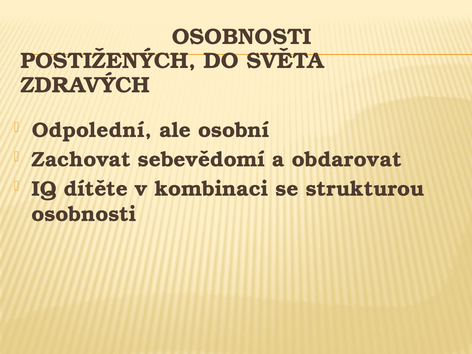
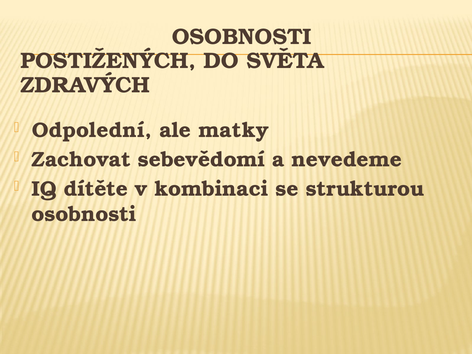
osobní: osobní -> matky (234, 130)
obdarovat: obdarovat -> nevedeme (347, 160)
